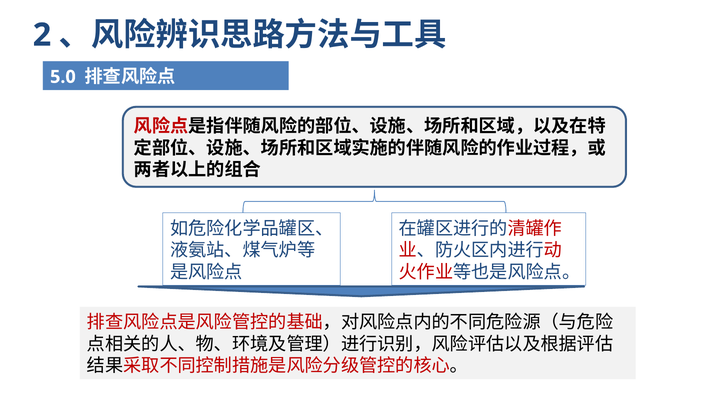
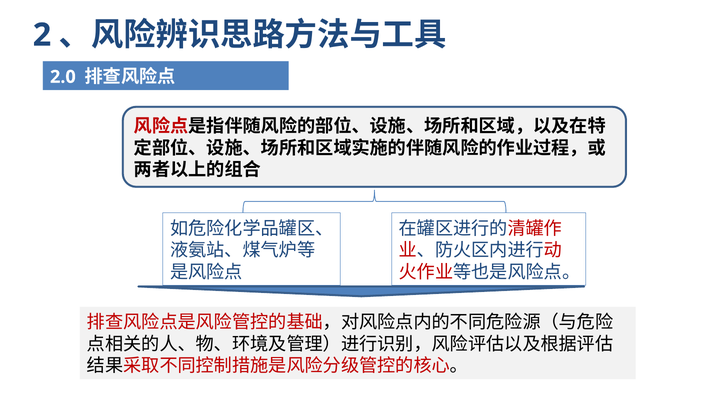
5.0: 5.0 -> 2.0 (63, 77)
